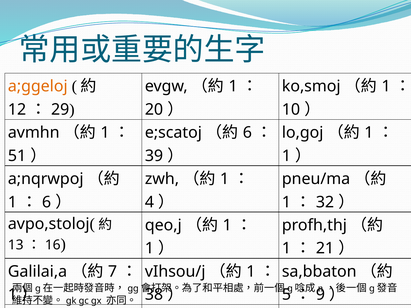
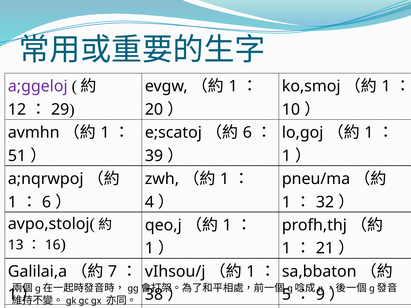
a;ggeloj colour: orange -> purple (38, 86)
